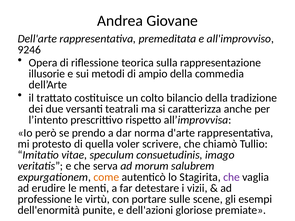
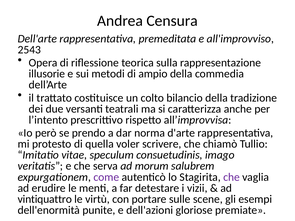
Giovane: Giovane -> Censura (172, 21)
9246: 9246 -> 2543 (29, 50)
come colour: orange -> purple (106, 177)
professione: professione -> vintiquattro (45, 199)
